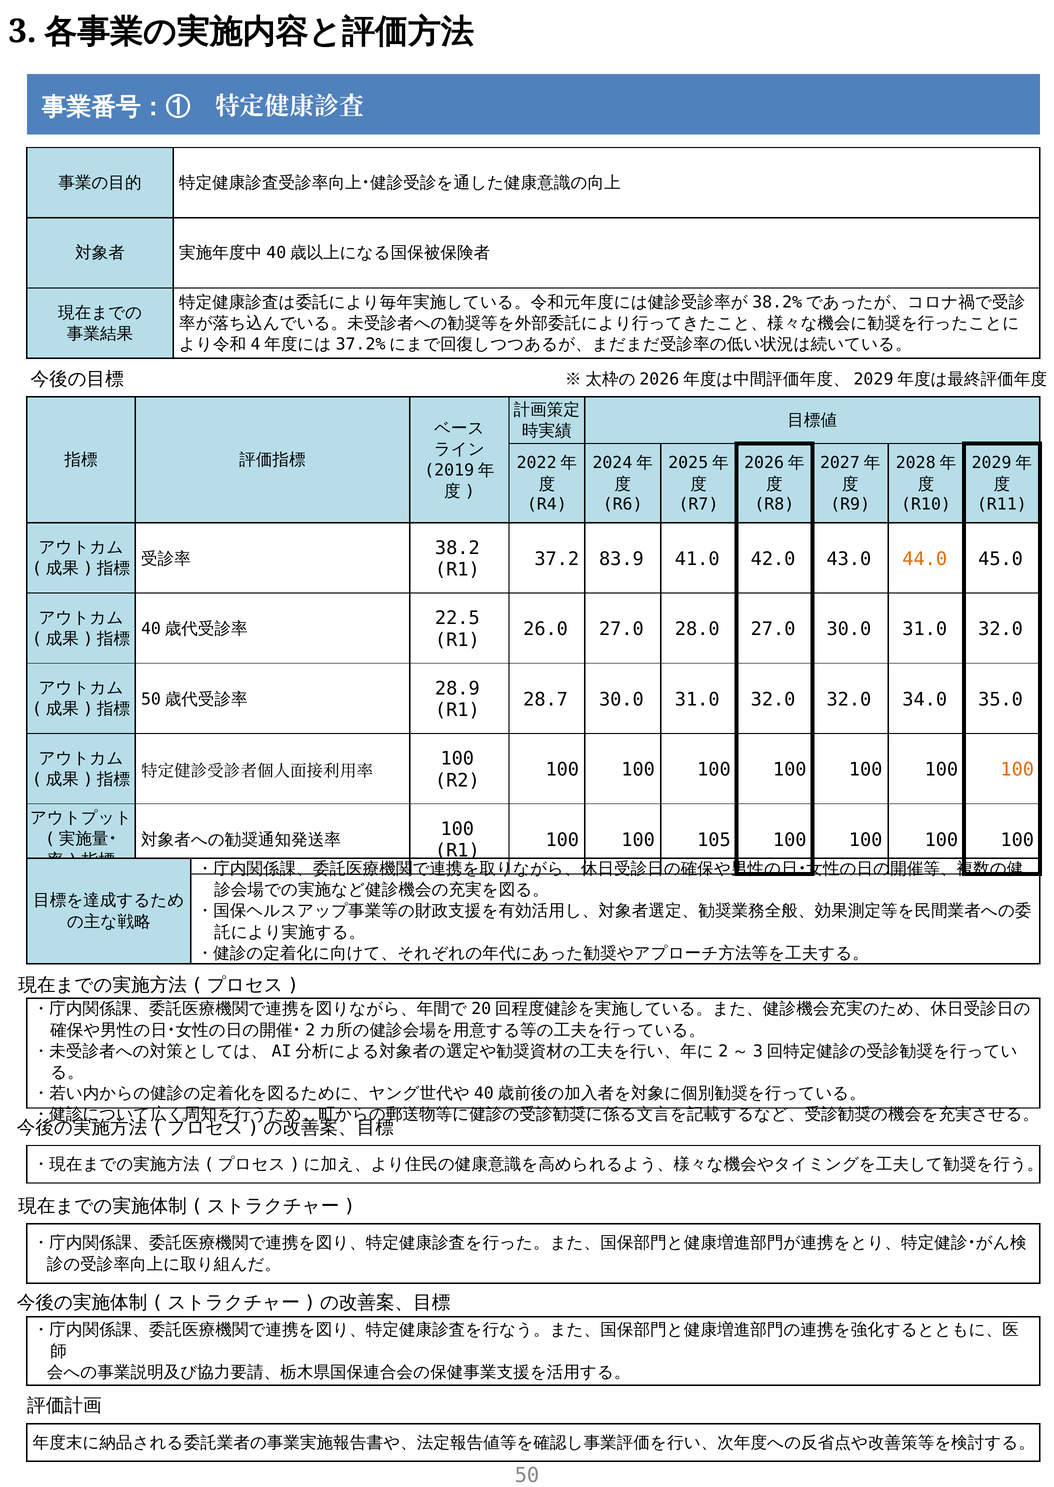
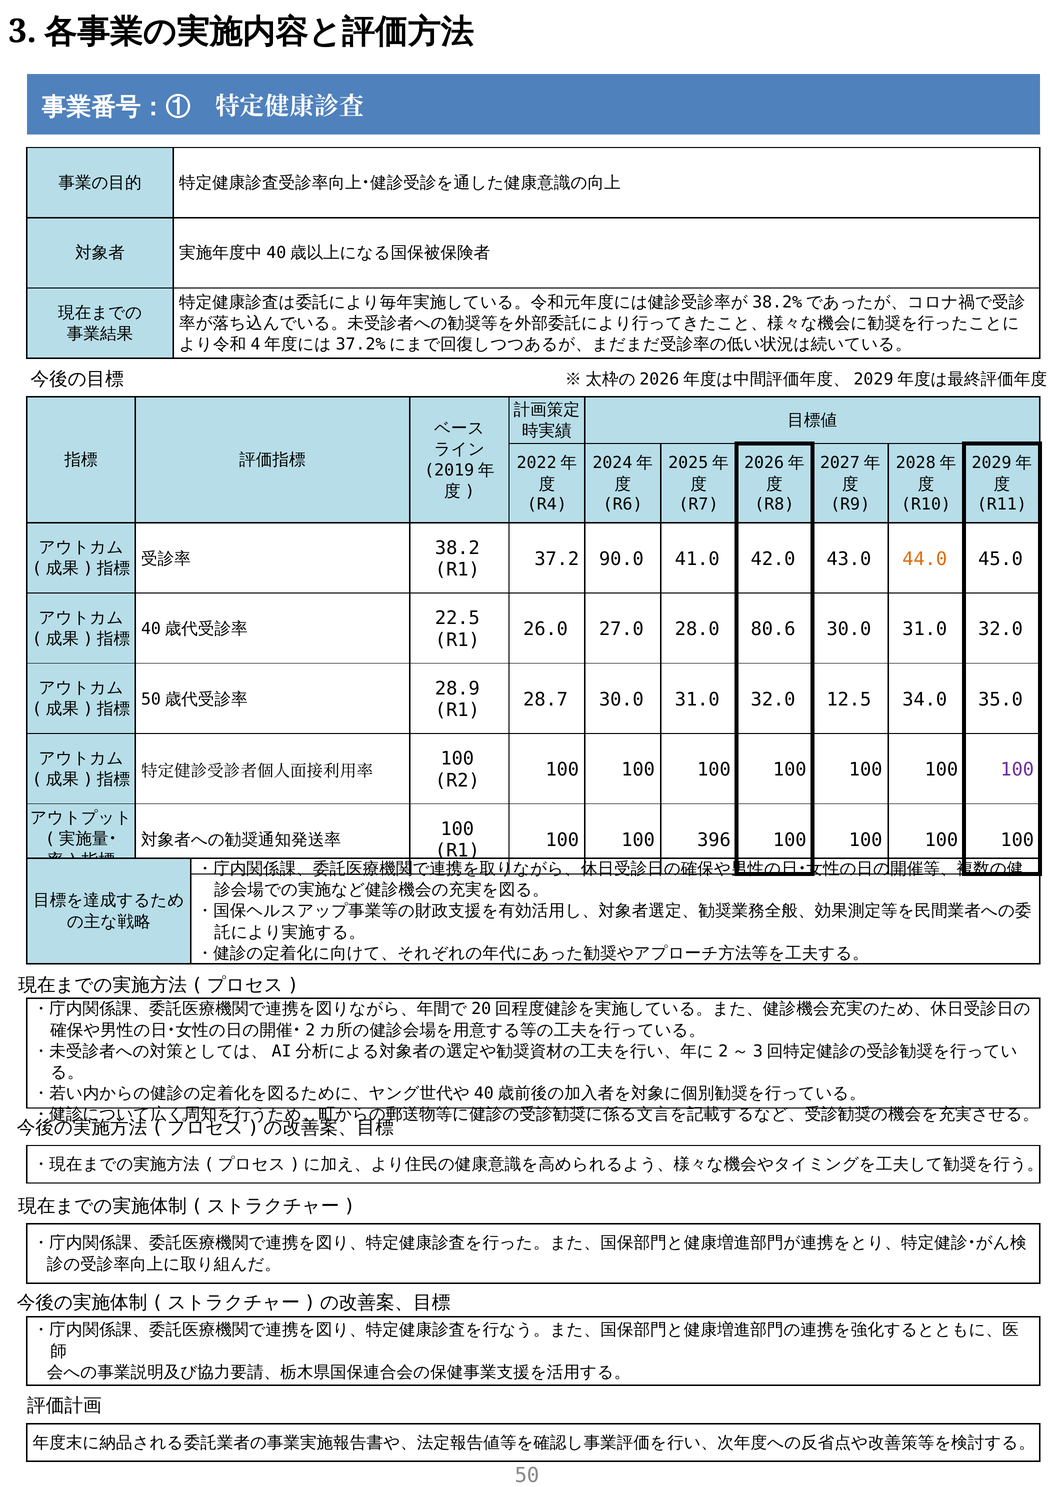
83.9: 83.9 -> 90.0 (621, 559)
28.0 27.0: 27.0 -> 80.6 (773, 629)
32.0 32.0: 32.0 -> 12.5 (849, 700)
100 colour: orange -> purple (1017, 770)
105: 105 -> 396 (714, 840)
